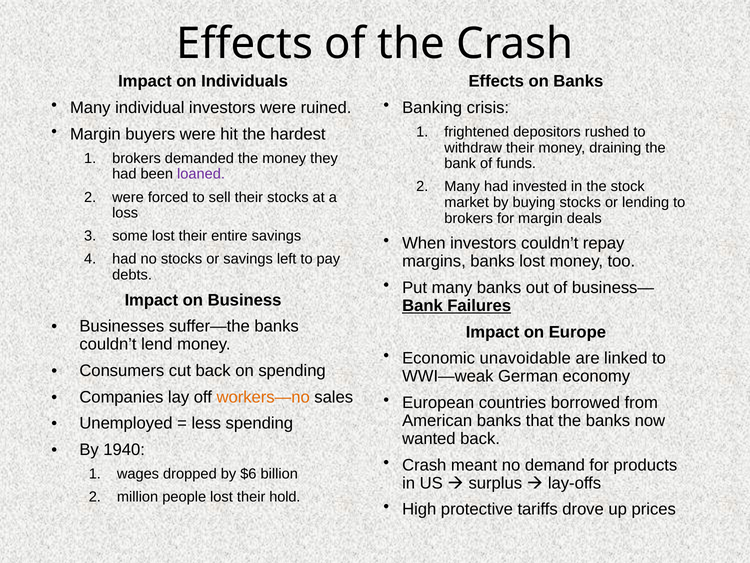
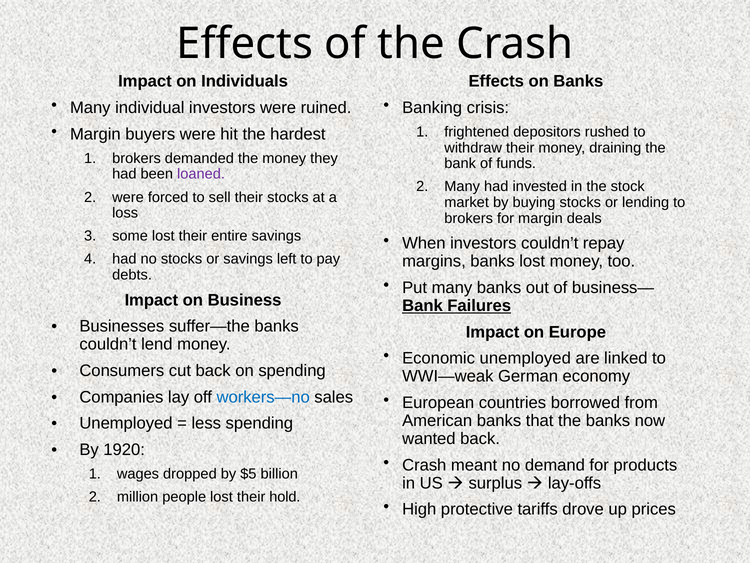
Economic unavoidable: unavoidable -> unemployed (525, 358)
workers—no colour: orange -> blue (263, 397)
1940: 1940 -> 1920 (124, 449)
$6: $6 -> $5 (248, 474)
